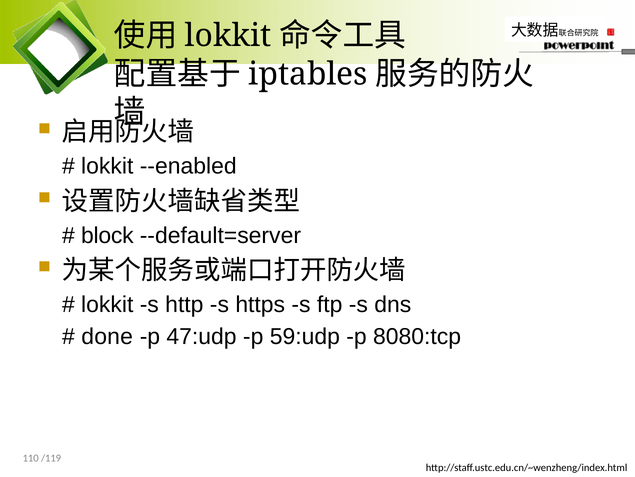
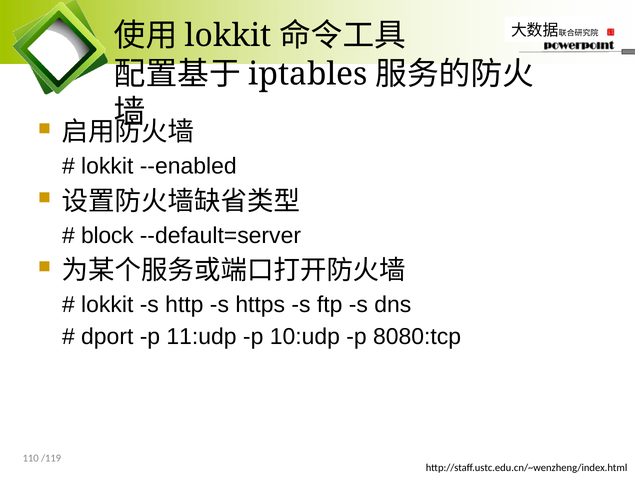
done: done -> dport (107, 336)
47:udp: 47:udp -> 11:udp (202, 336)
59:udp: 59:udp -> 10:udp (305, 336)
